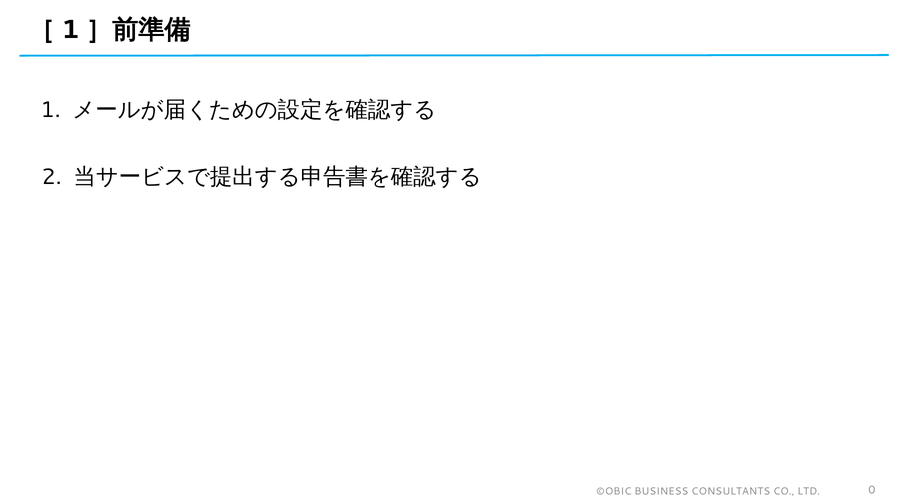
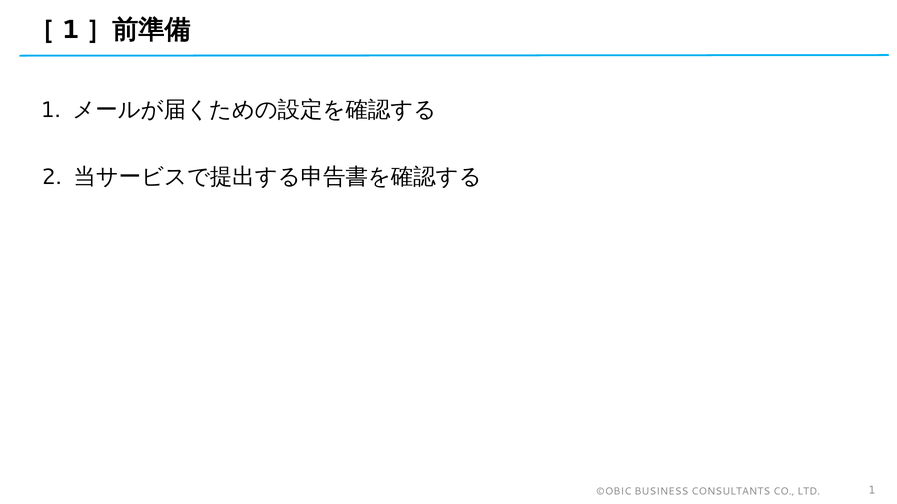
LTD 0: 0 -> 1 (872, 491)
